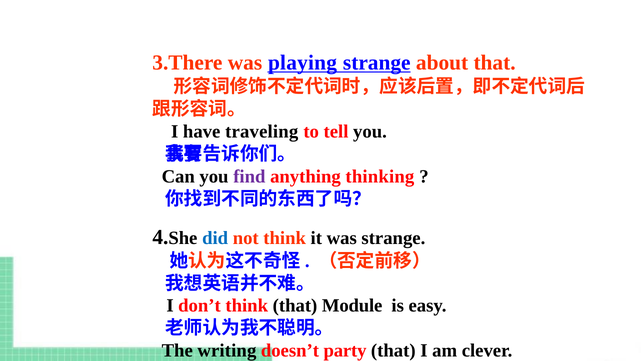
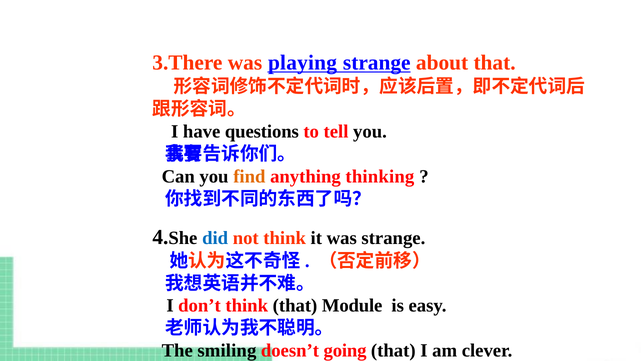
traveling: traveling -> questions (262, 131)
find colour: purple -> orange (249, 176)
writing: writing -> smiling (227, 350)
party: party -> going (345, 350)
